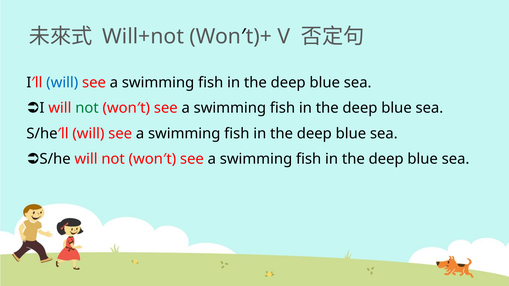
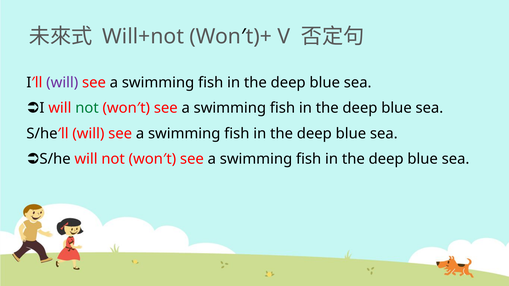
will colour: blue -> purple (62, 83)
